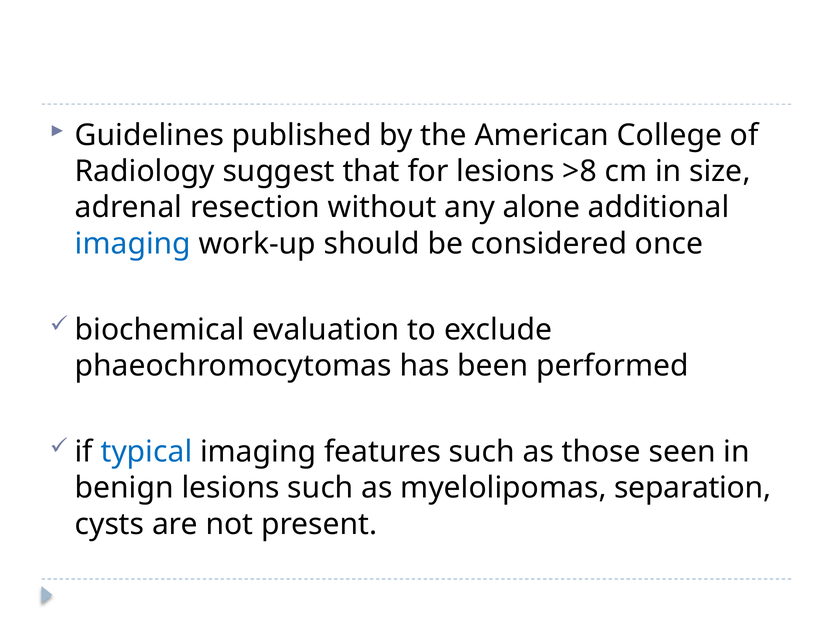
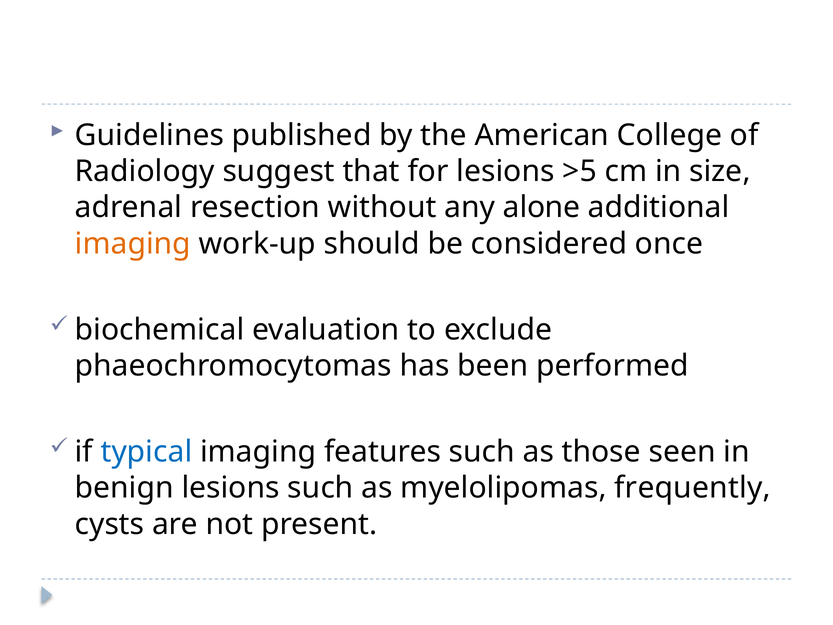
>8: >8 -> >5 (580, 171)
imaging colour: blue -> orange (133, 244)
separation: separation -> frequently (693, 488)
